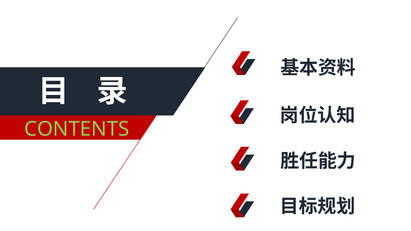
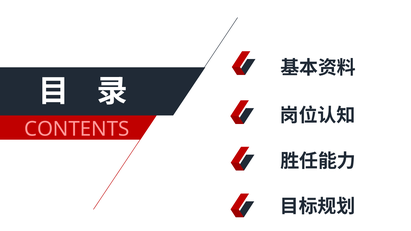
CONTENTS colour: light green -> pink (77, 129)
